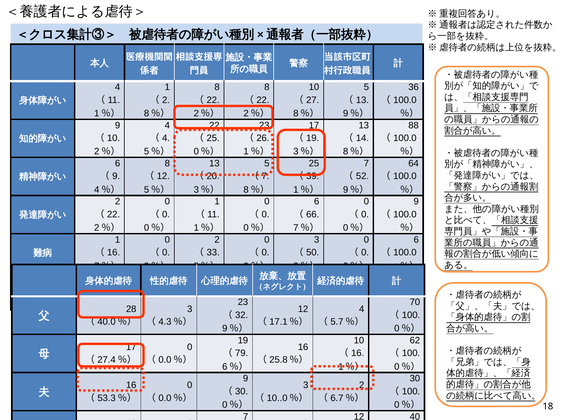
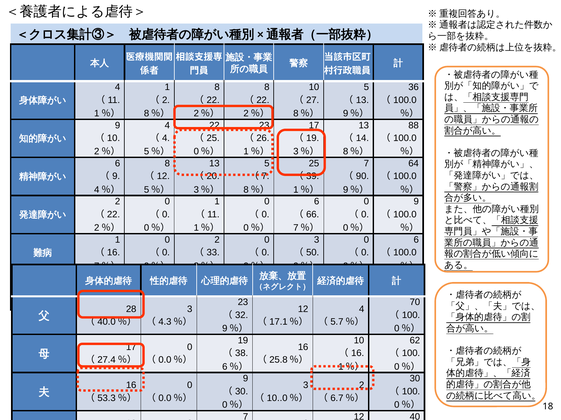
52: 52 -> 90 (362, 176)
79: 79 -> 38 (242, 354)
